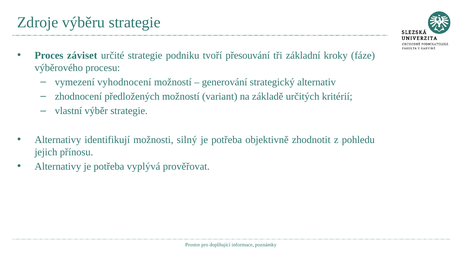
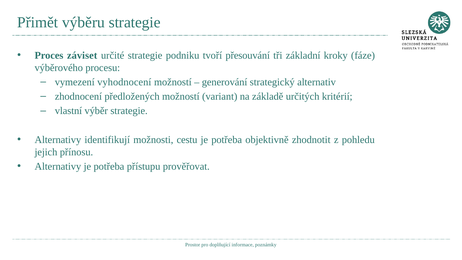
Zdroje: Zdroje -> Přimět (38, 22)
silný: silný -> cestu (187, 140)
vyplývá: vyplývá -> přístupu (144, 166)
